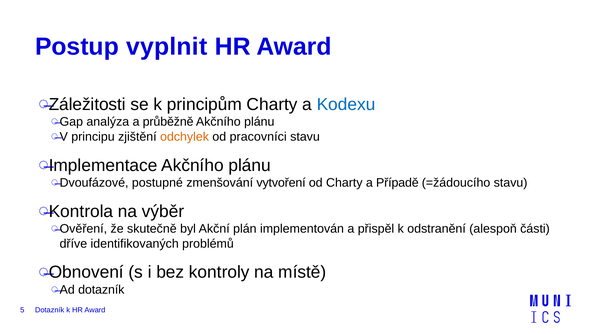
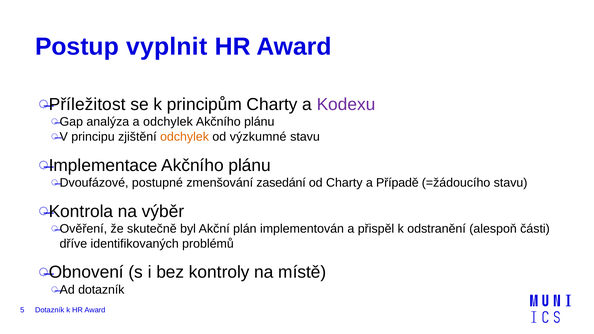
Záležitosti: Záležitosti -> Příležitost (87, 104)
Kodexu colour: blue -> purple (346, 104)
a průběžně: průběžně -> odchylek (168, 122)
pracovníci: pracovníci -> výzkumné (258, 137)
vytvoření: vytvoření -> zasedání (281, 183)
